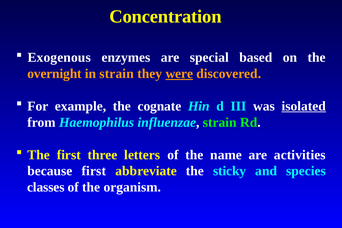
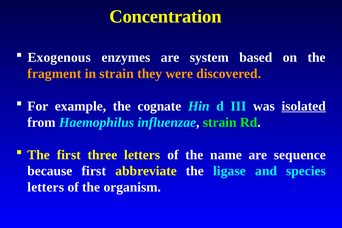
special: special -> system (209, 57)
overnight: overnight -> fragment (54, 74)
were underline: present -> none (179, 74)
activities: activities -> sequence (300, 155)
sticky: sticky -> ligase (230, 171)
classes: classes -> letters (46, 187)
